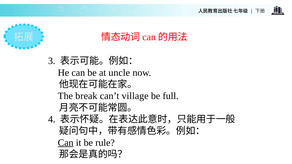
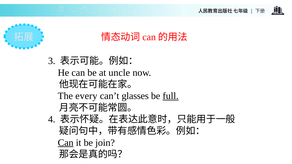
break: break -> every (86, 96)
village: village -> glasses (135, 96)
full underline: none -> present (171, 96)
rule: rule -> join (105, 143)
